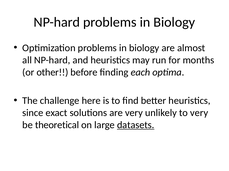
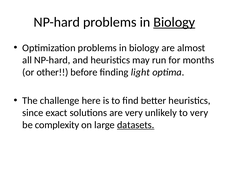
Biology underline: none -> present (174, 22)
each: each -> light (140, 72)
theoretical: theoretical -> complexity (57, 125)
